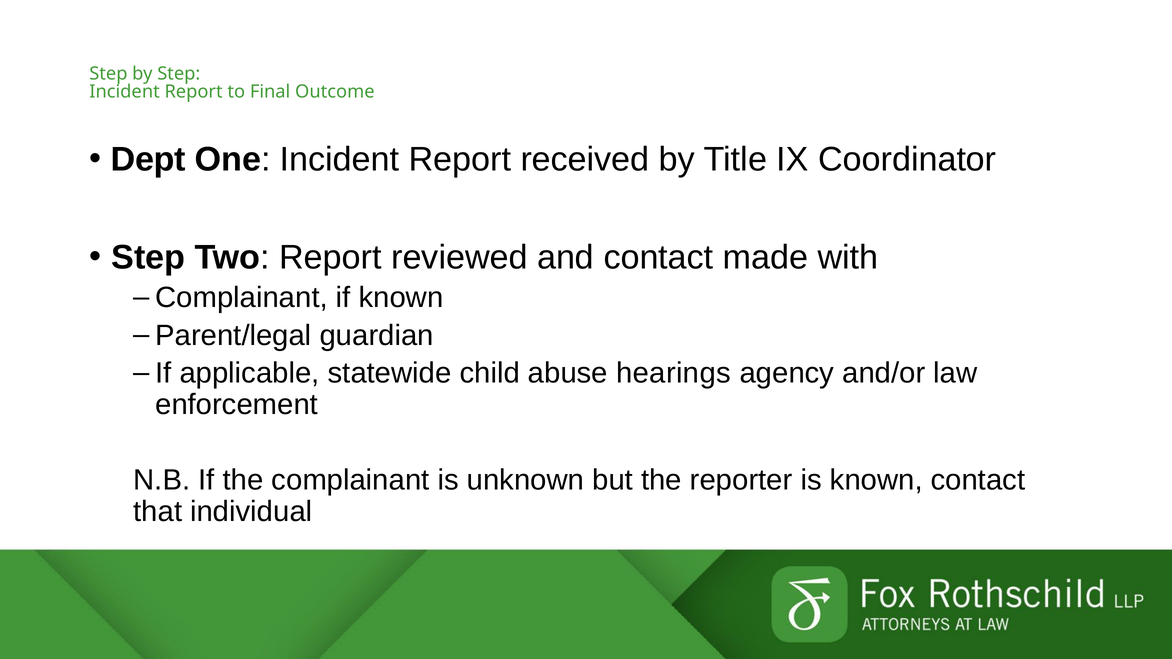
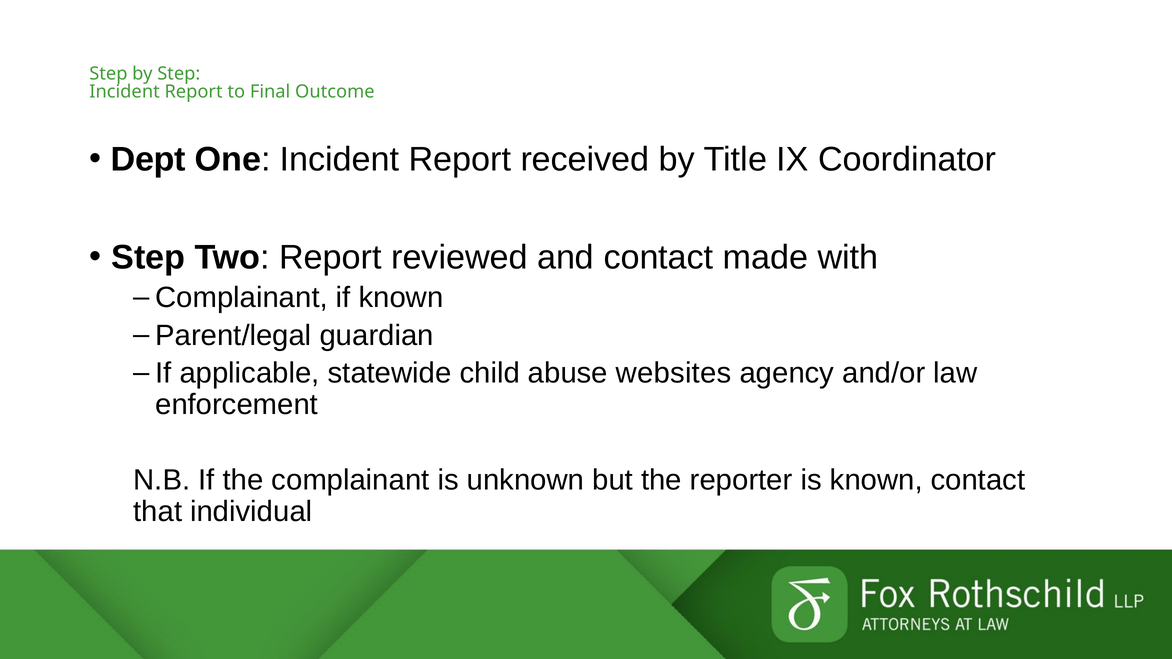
hearings: hearings -> websites (674, 373)
